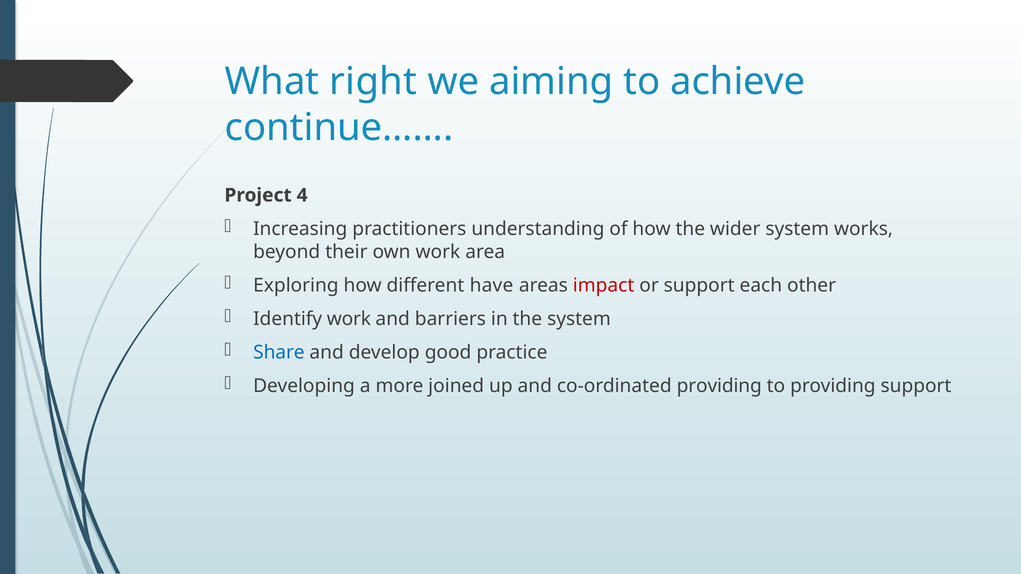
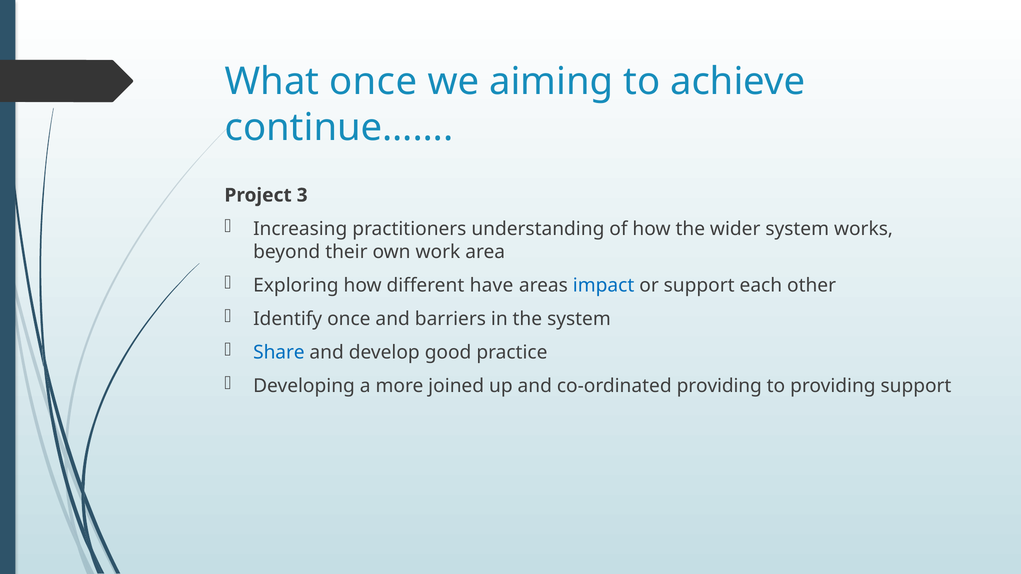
What right: right -> once (373, 82)
4: 4 -> 3 (302, 195)
impact colour: red -> blue (604, 286)
Identify work: work -> once (349, 319)
